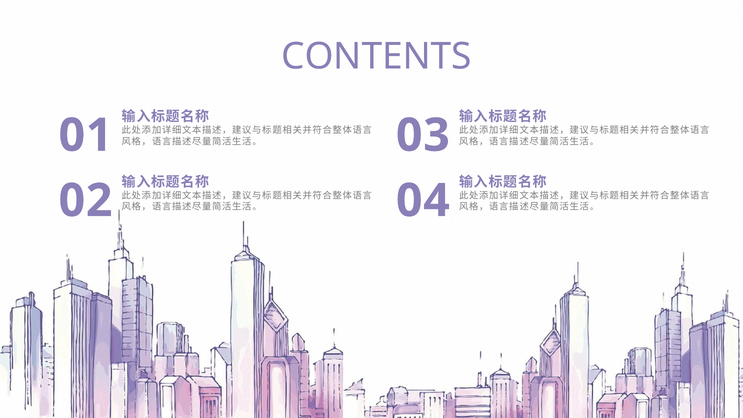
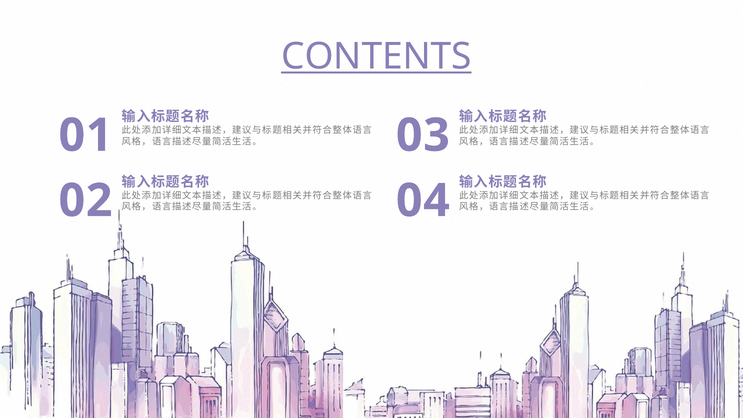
CONTENTS underline: none -> present (376, 57)
